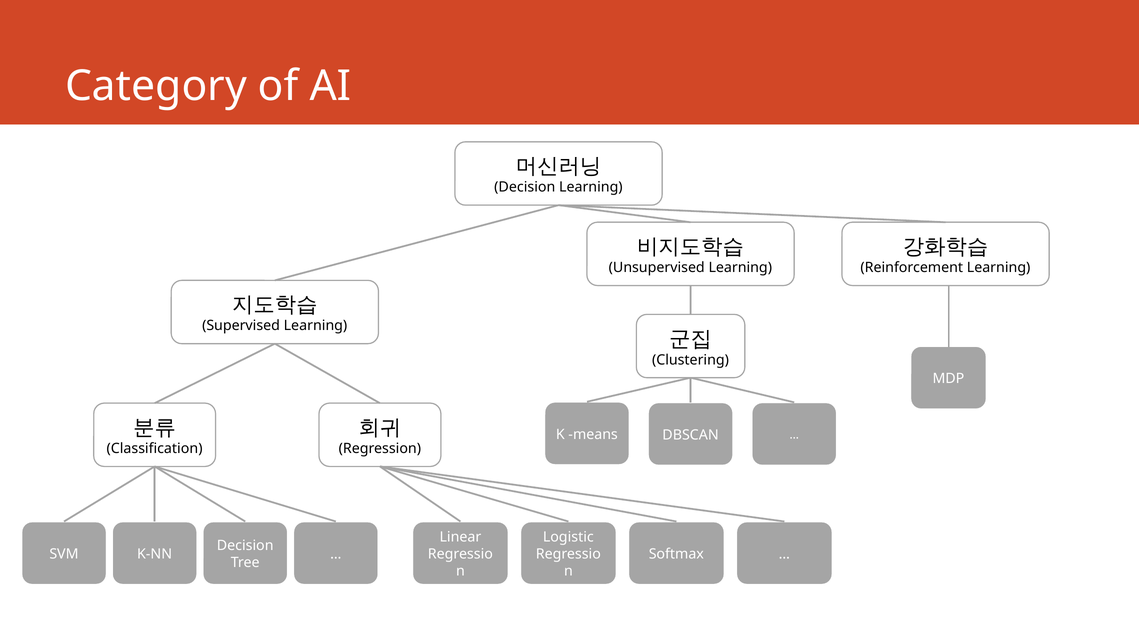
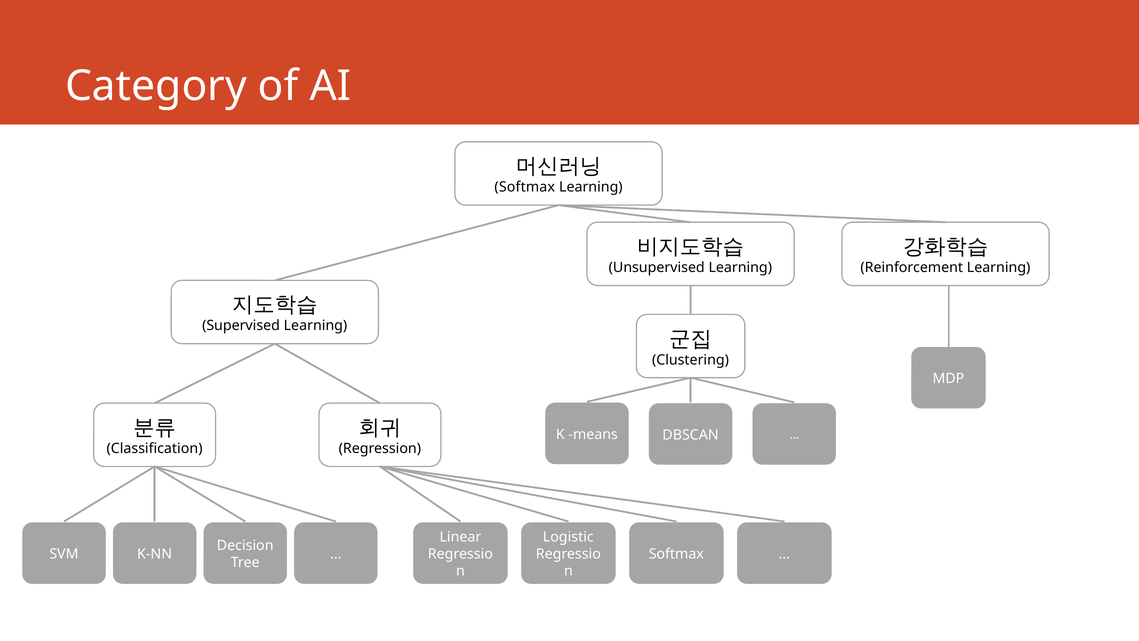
Decision: Decision -> Softmax (525, 187)
